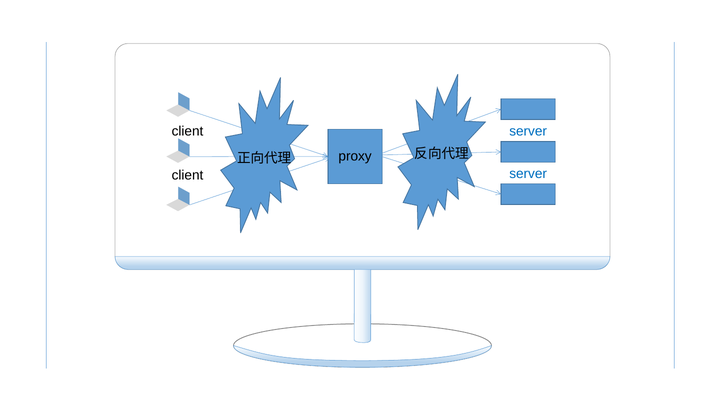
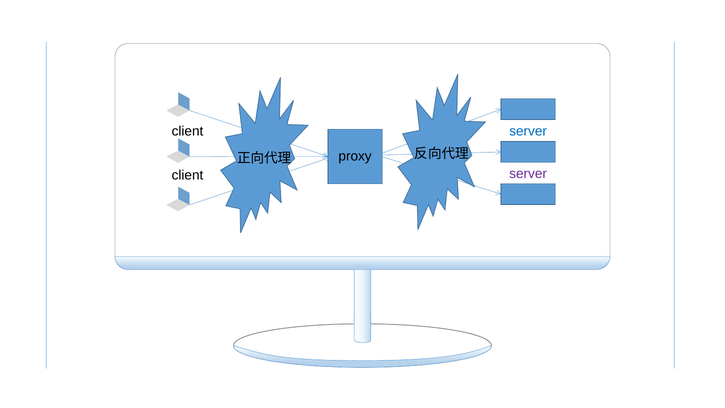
server colour: blue -> purple (528, 173)
